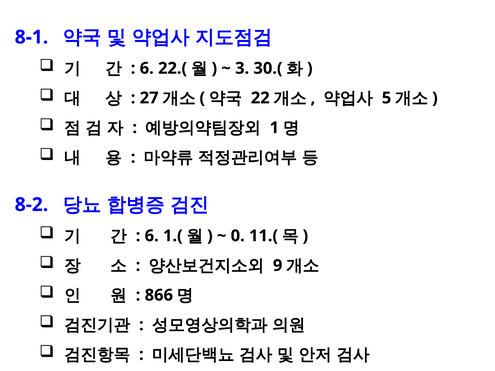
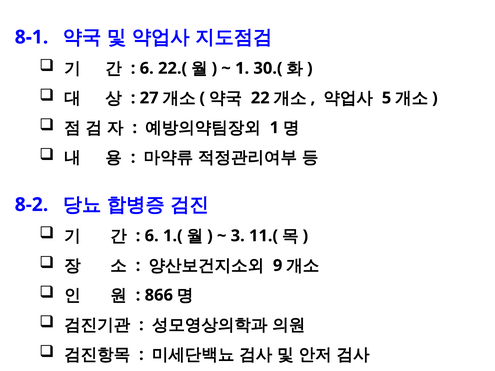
3: 3 -> 1 (242, 68)
0: 0 -> 3 (238, 236)
